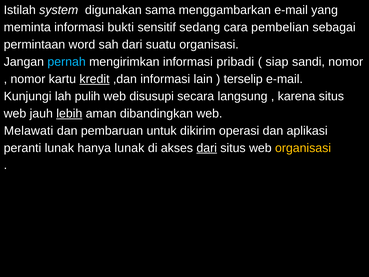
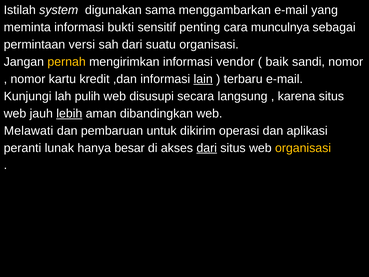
sedang: sedang -> penting (200, 27)
pembelian: pembelian -> munculnya (280, 27)
word: word -> versi (82, 45)
pernah colour: light blue -> yellow (67, 62)
pribadi: pribadi -> vendor (235, 62)
siap: siap -> baik (277, 62)
kredit underline: present -> none (95, 79)
lain underline: none -> present (203, 79)
terselip: terselip -> terbaru (243, 79)
hanya lunak: lunak -> besar (130, 148)
